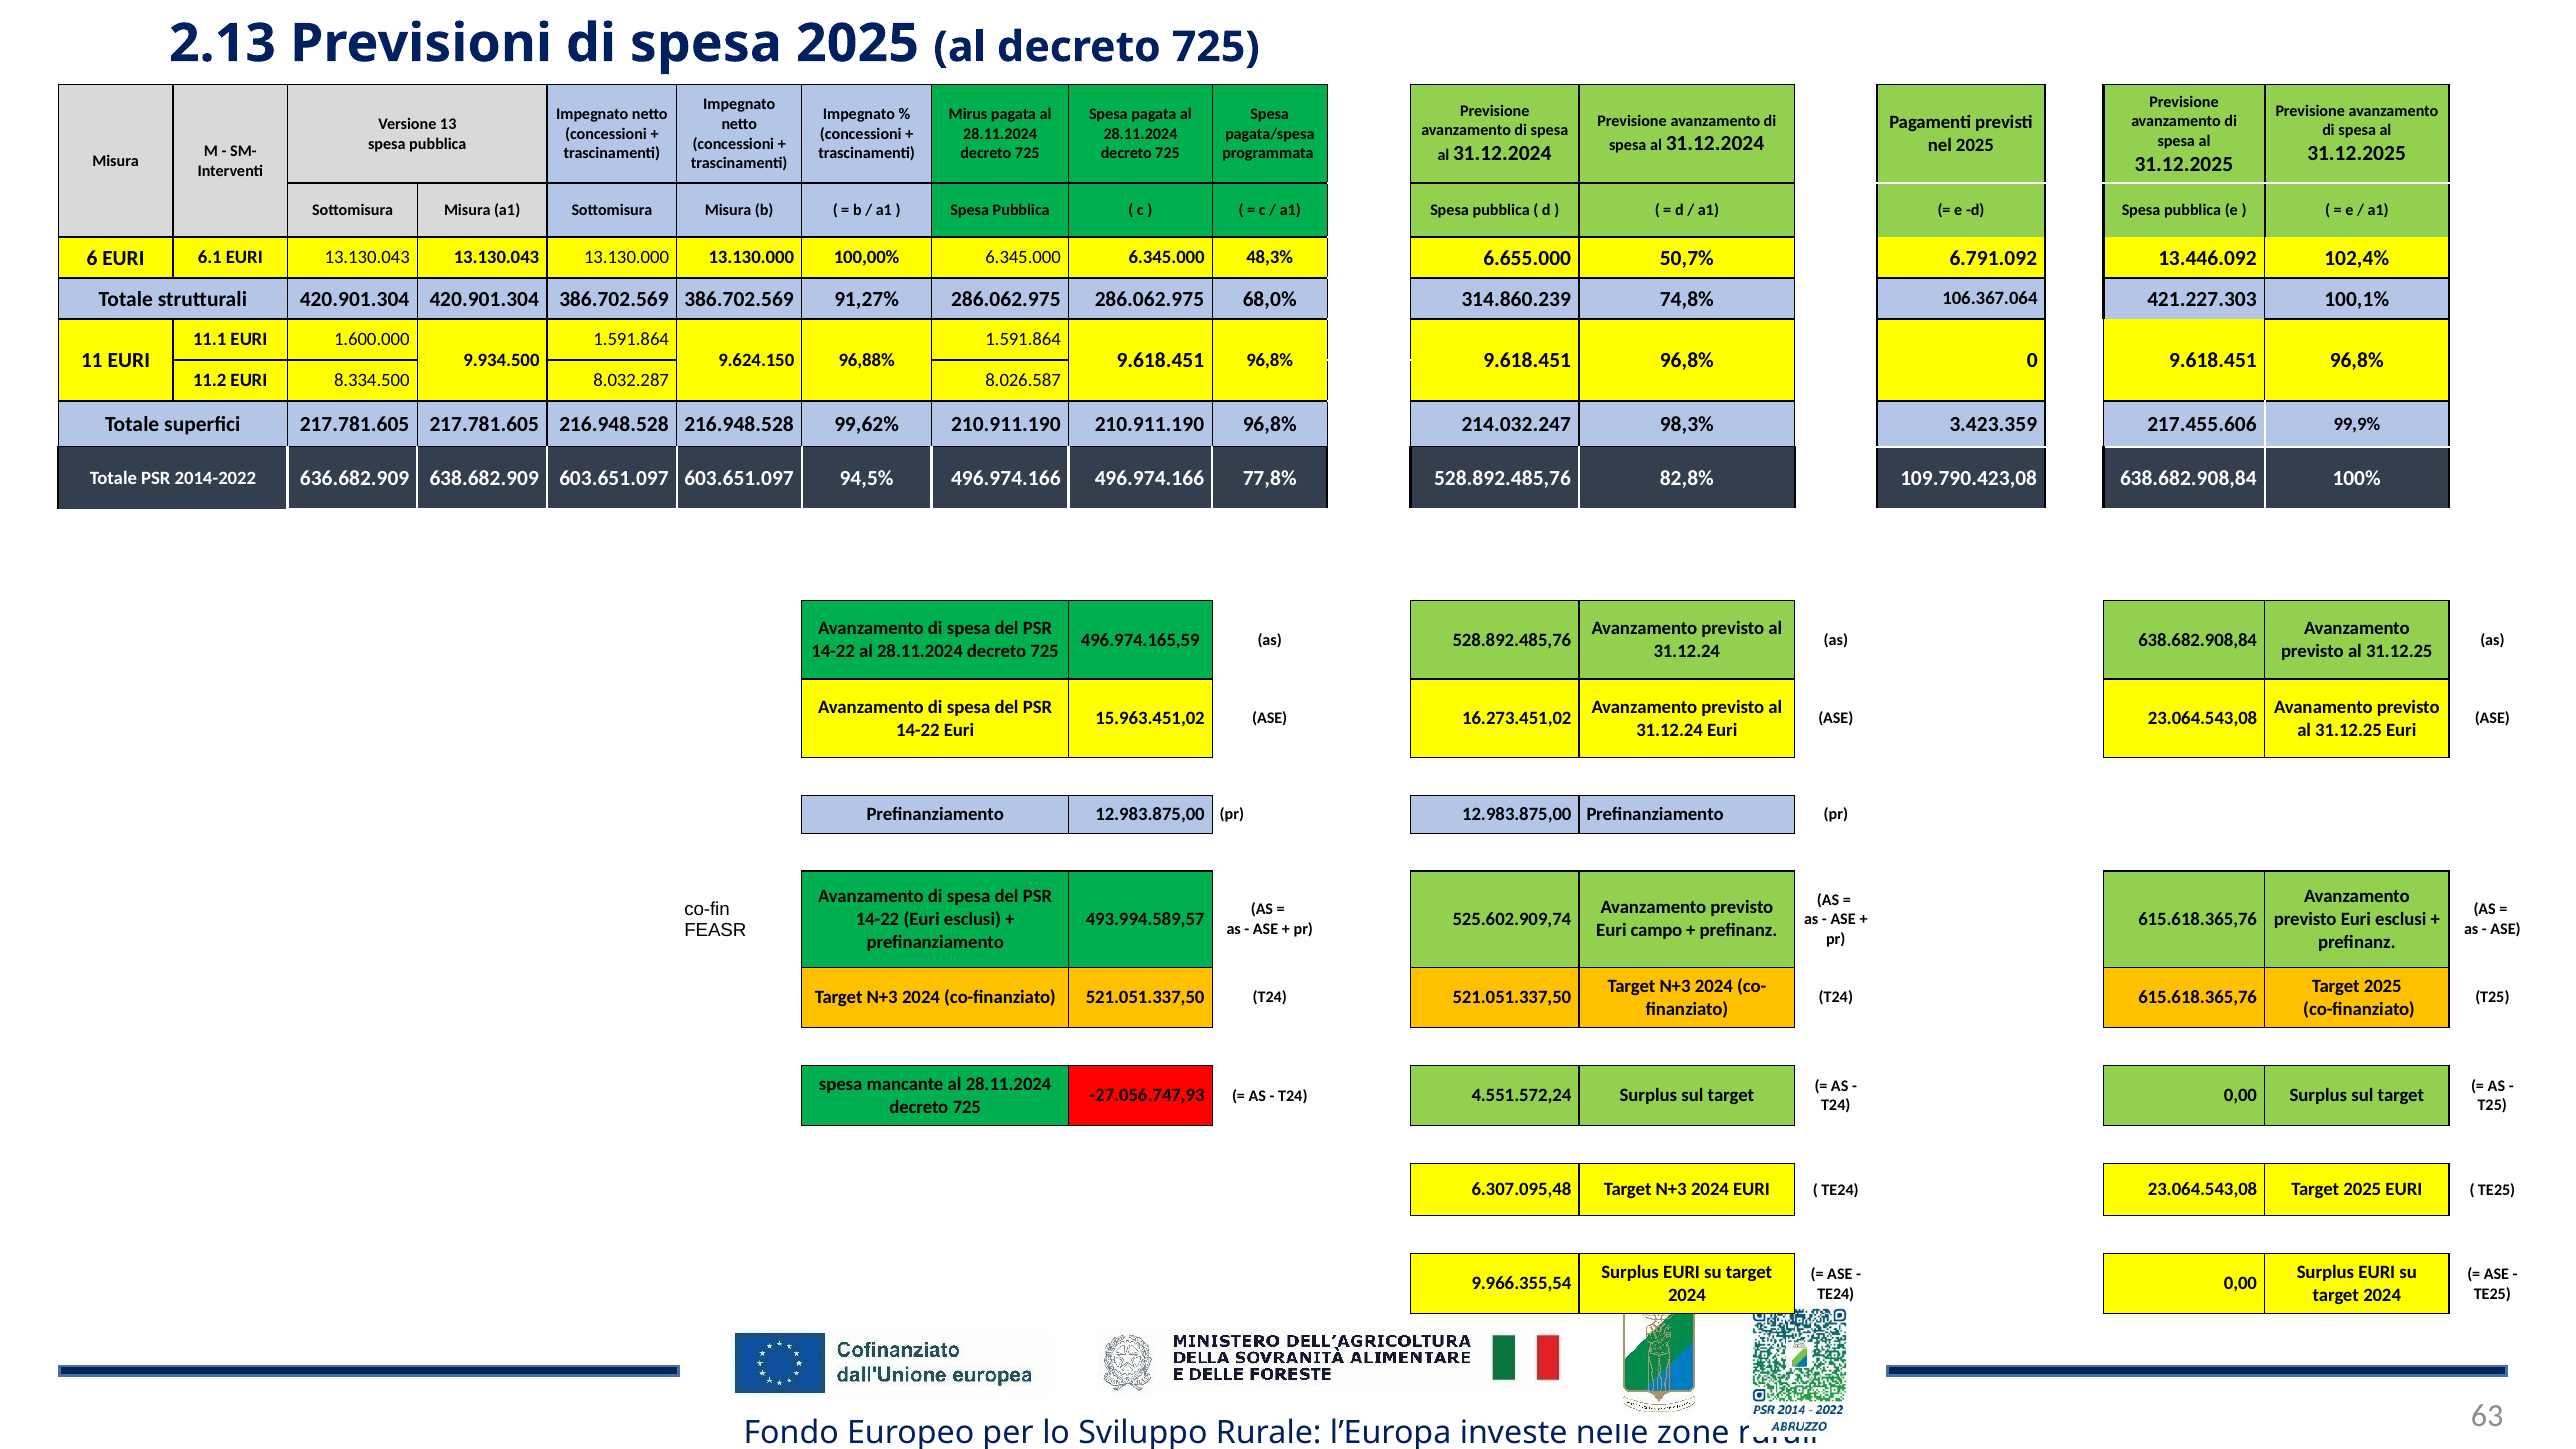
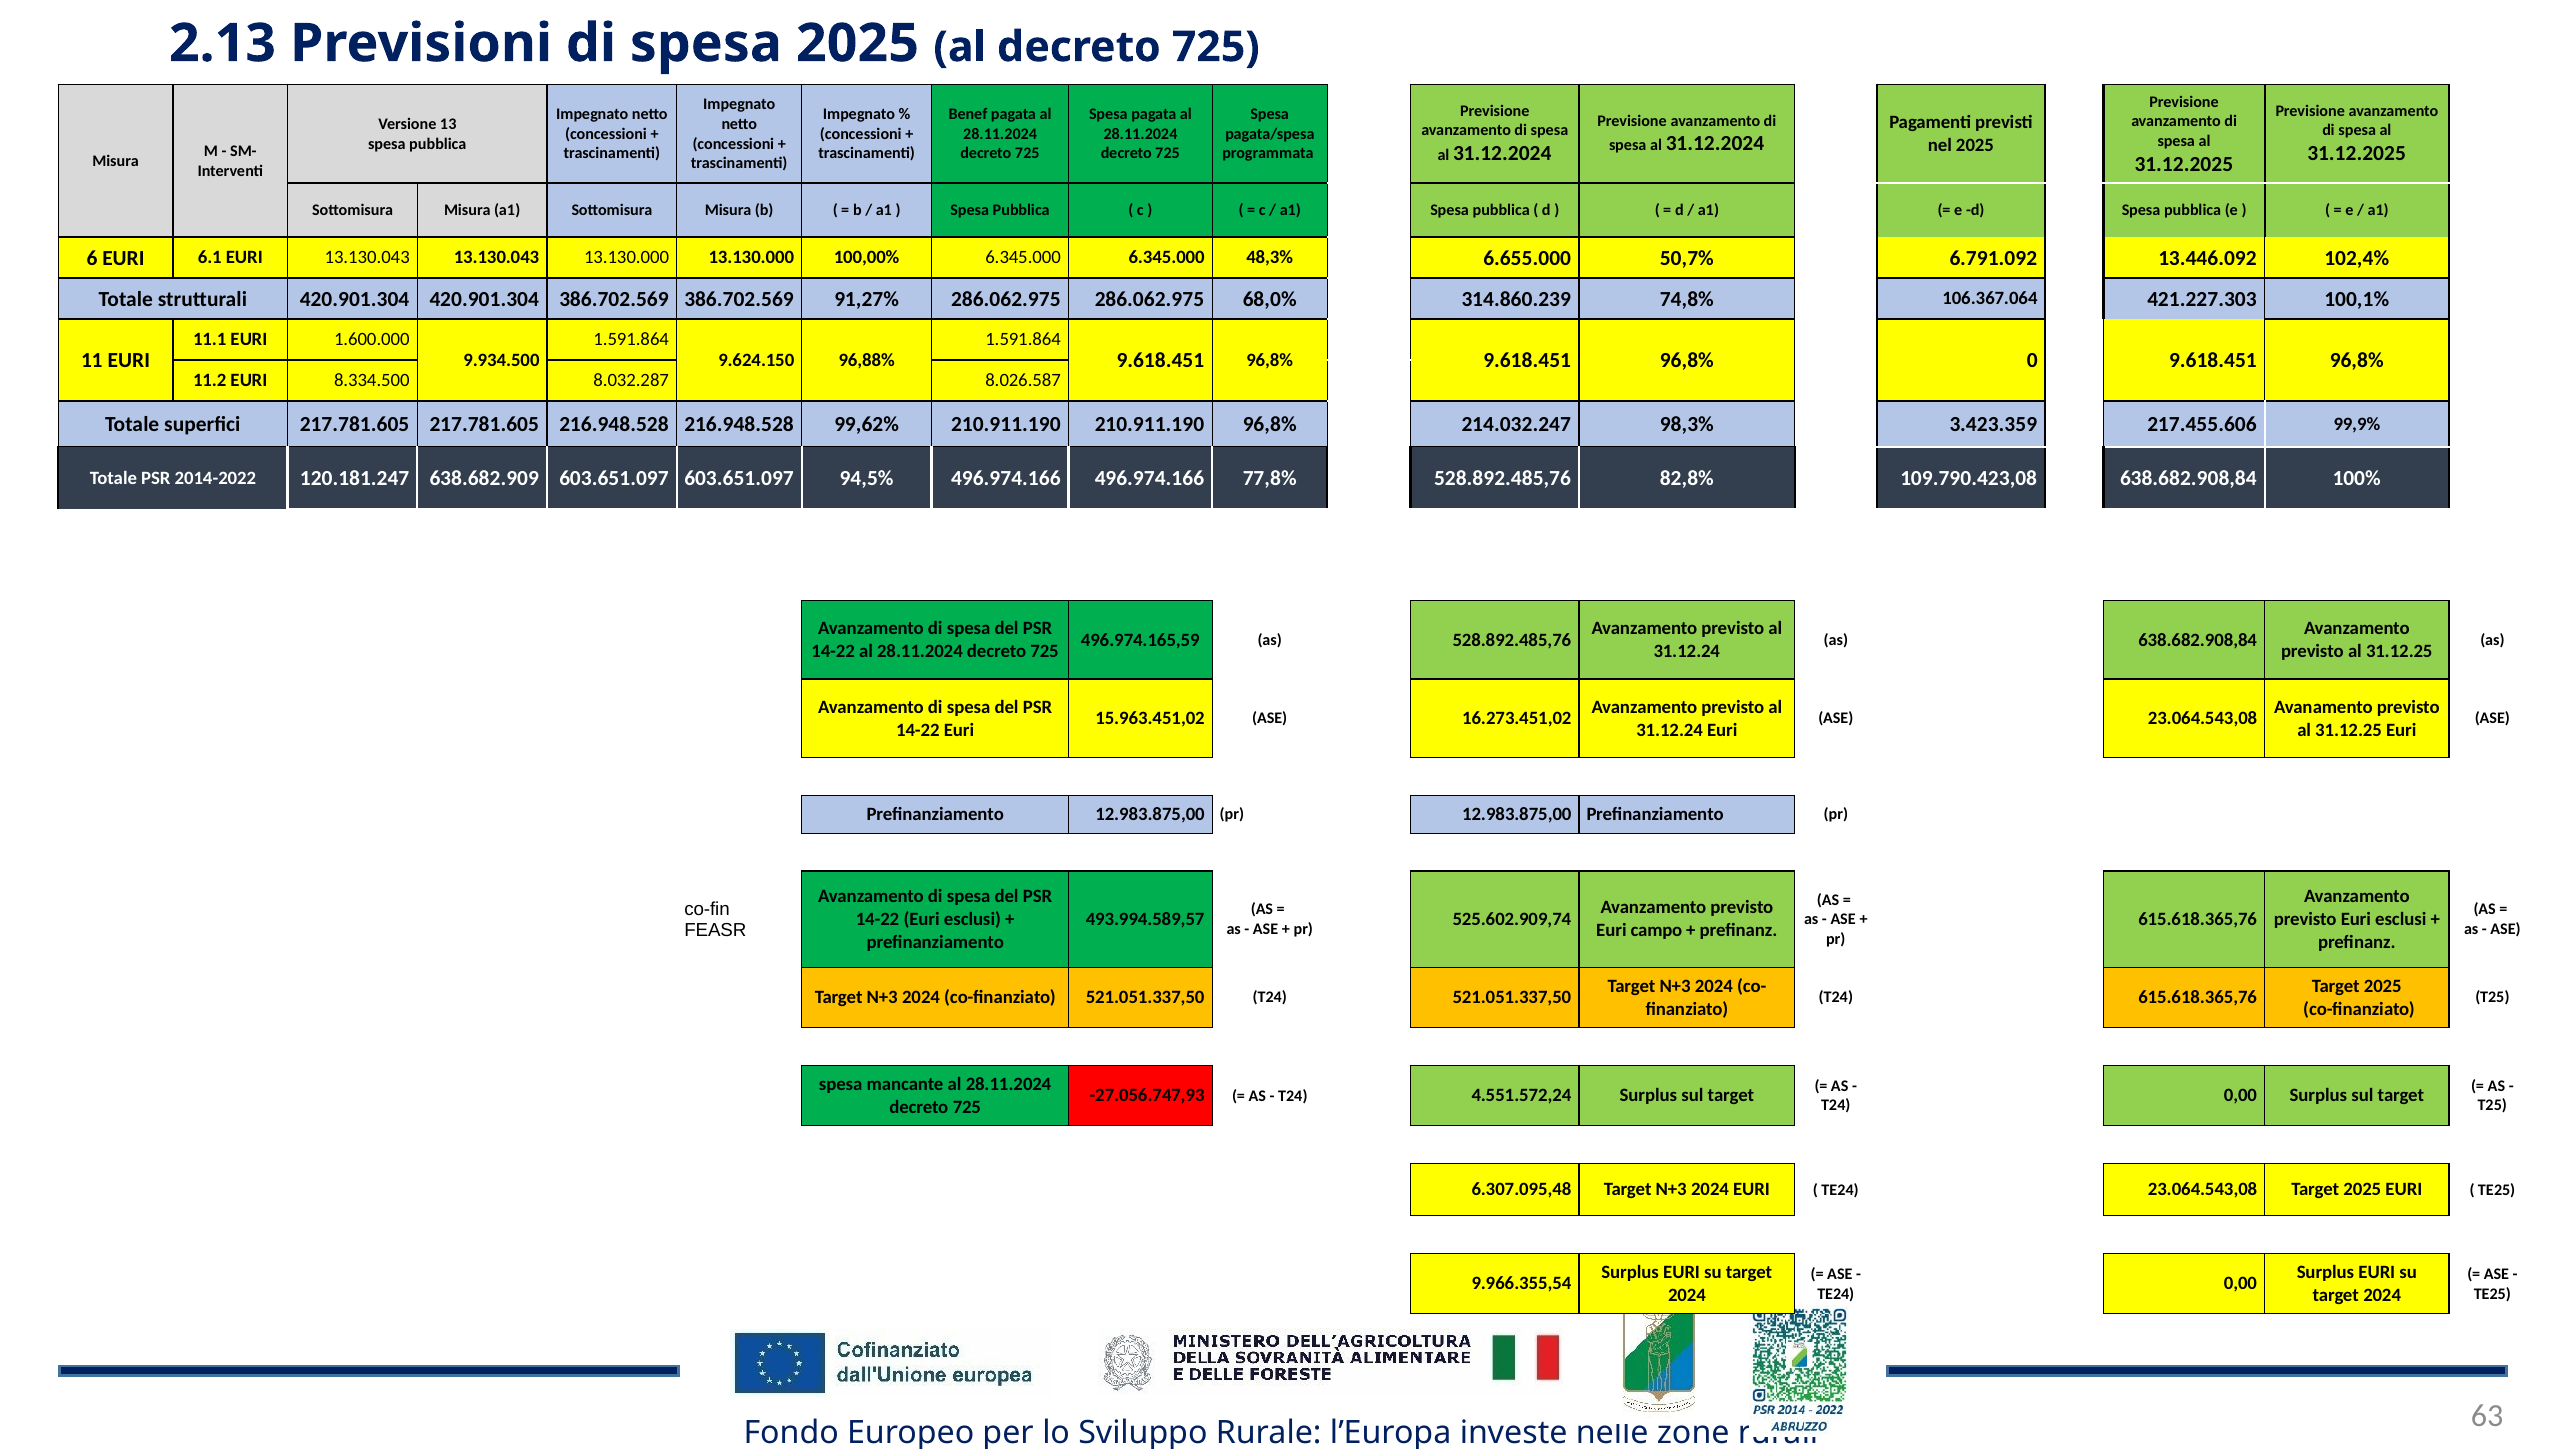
Mirus: Mirus -> Benef (968, 114)
636.682.909: 636.682.909 -> 120.181.247 (355, 478)
